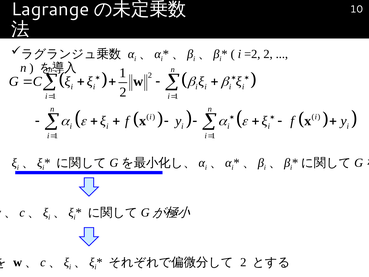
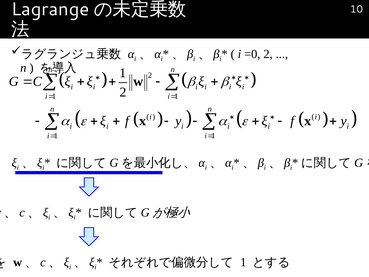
=2: =2 -> =0 (252, 54)
2: 2 -> 1 (243, 262)
